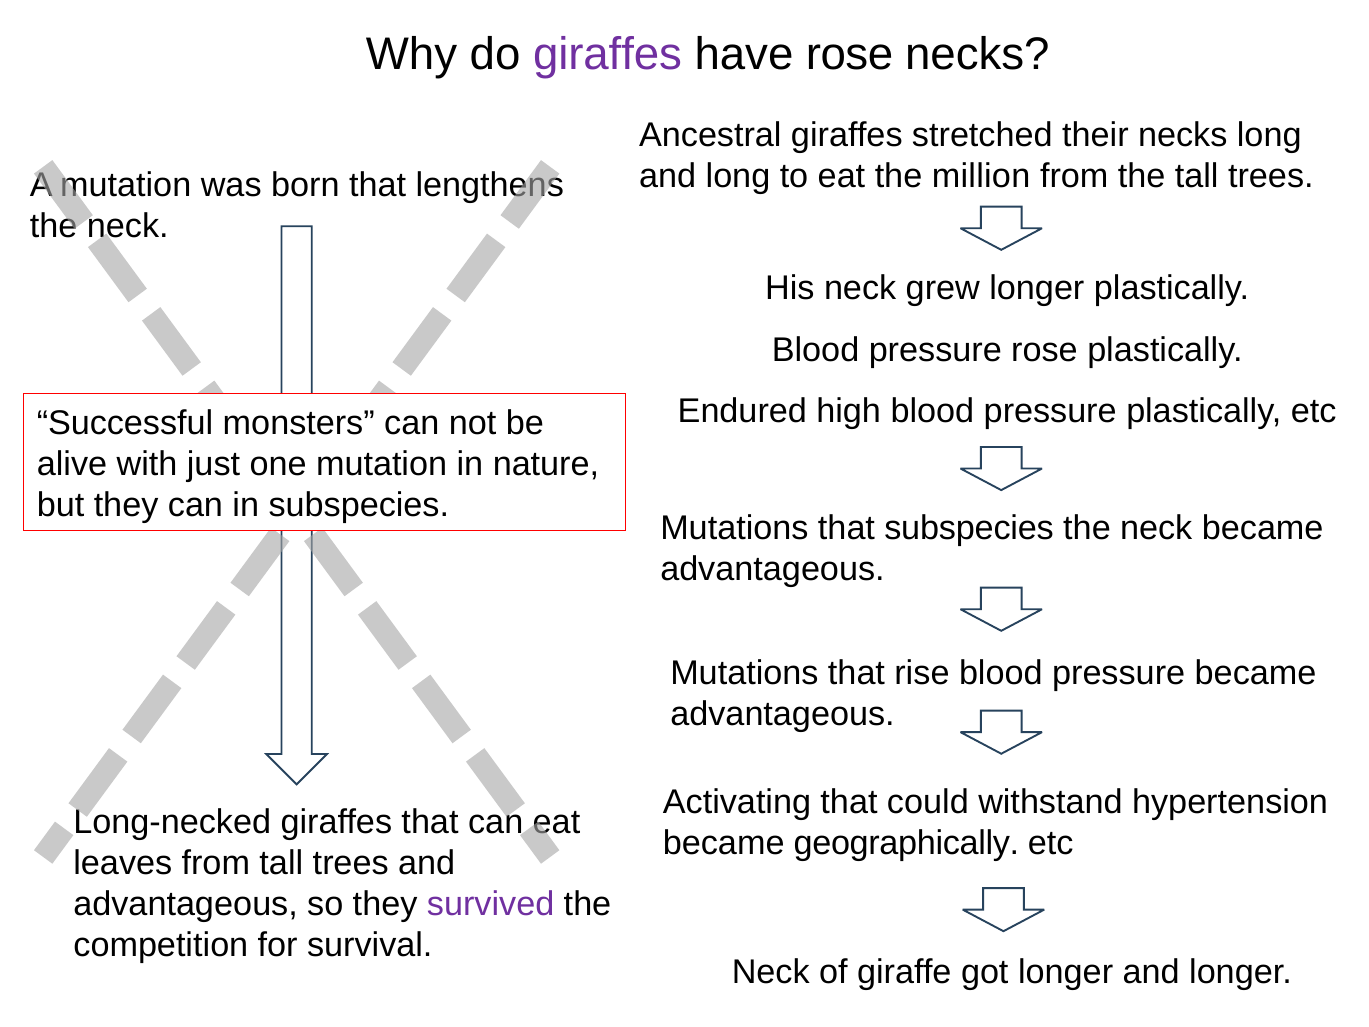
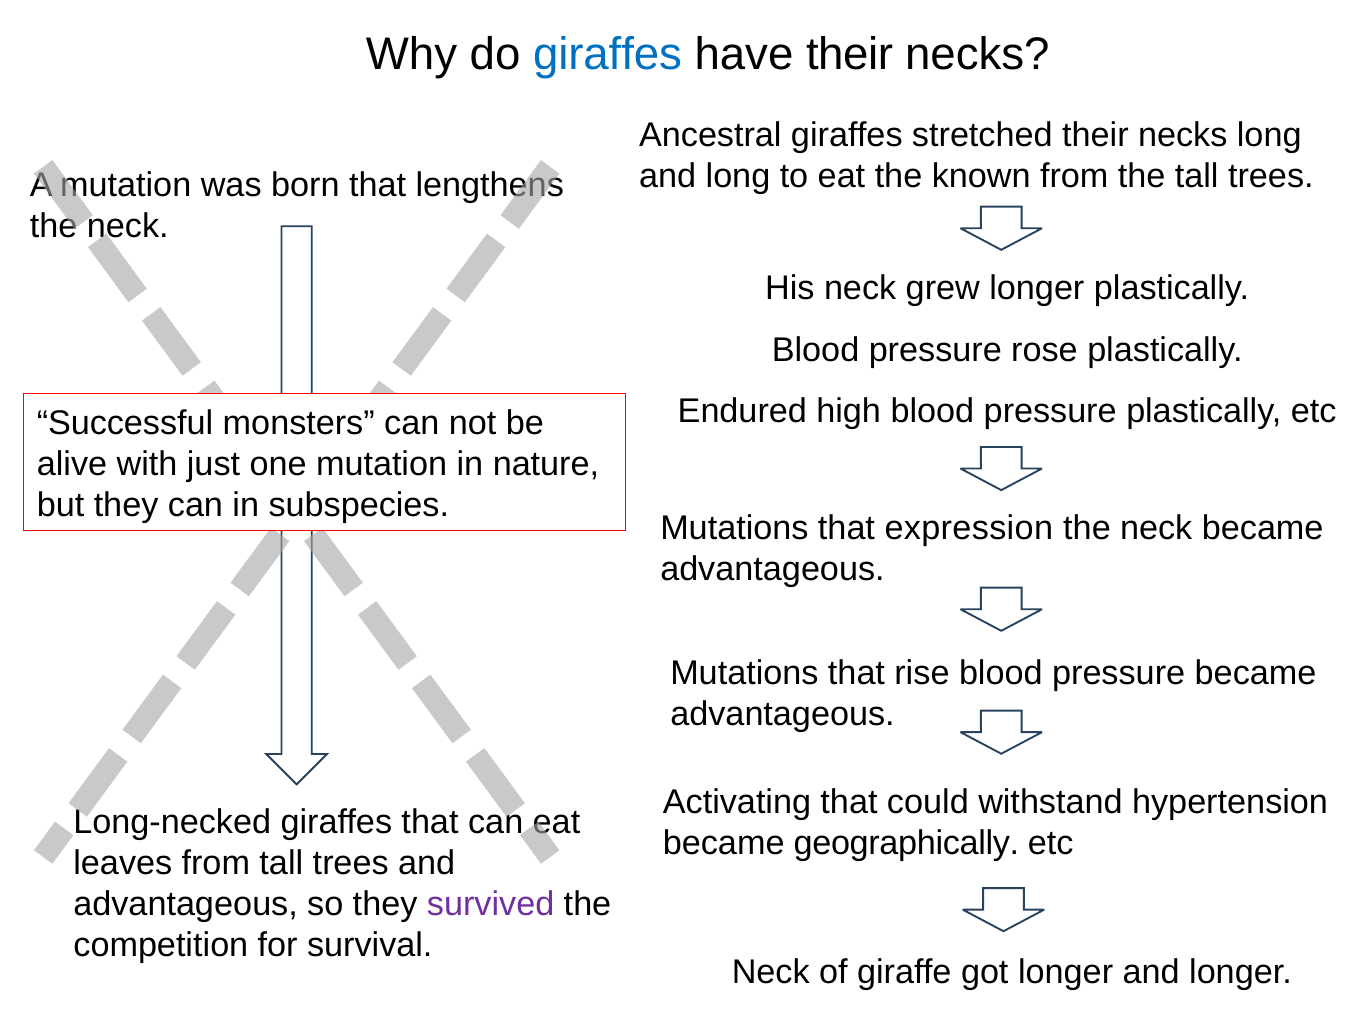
giraffes colour: purple -> blue (607, 55)
have rose: rose -> their (850, 55)
million: million -> known (981, 176)
that subspecies: subspecies -> expression (969, 528)
